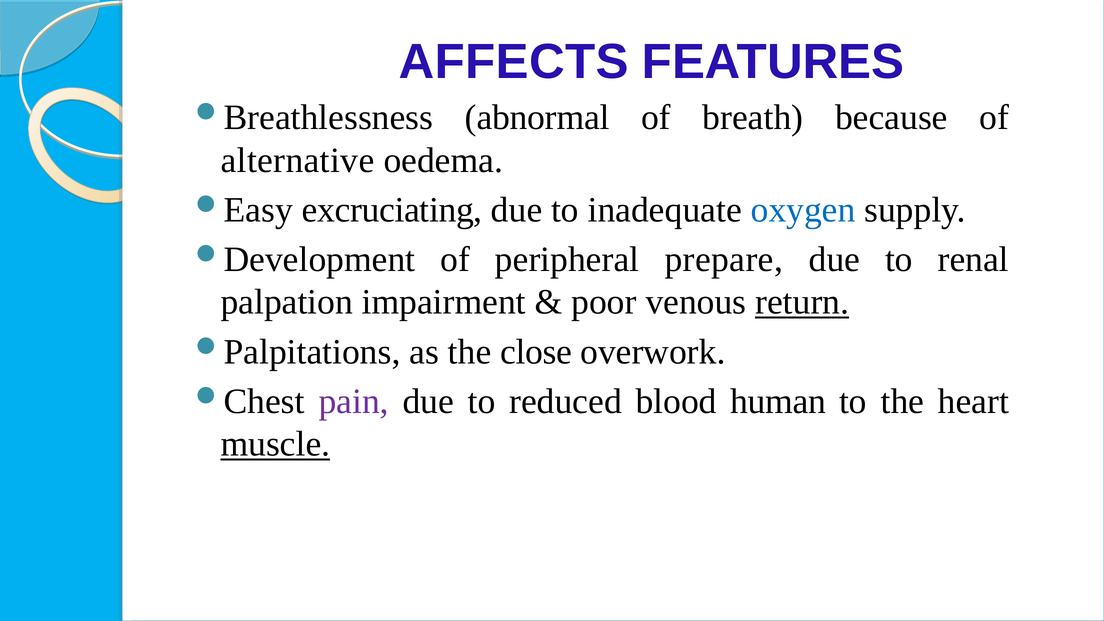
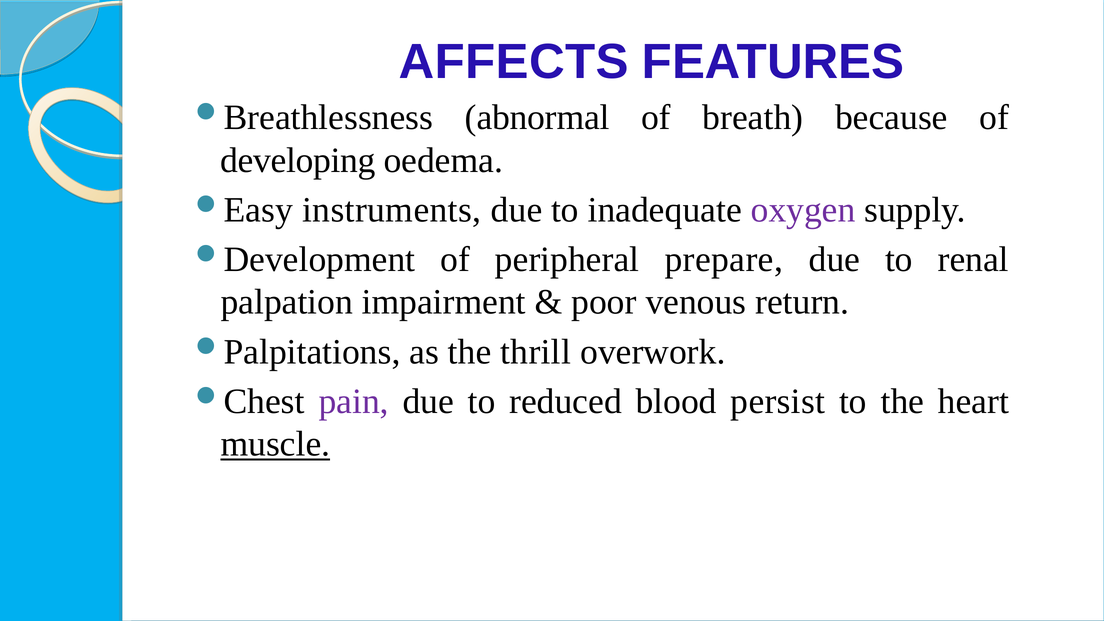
alternative: alternative -> developing (298, 160)
excruciating: excruciating -> instruments (392, 210)
oxygen colour: blue -> purple (803, 210)
return underline: present -> none (802, 302)
close: close -> thrill (536, 352)
human: human -> persist (778, 401)
